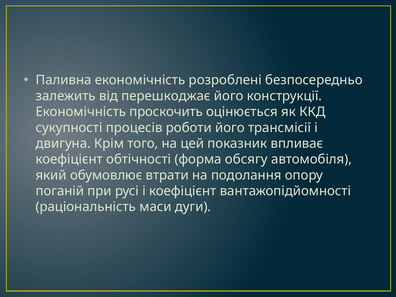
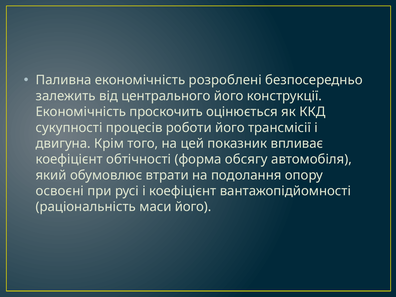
перешкоджає: перешкоджає -> центрального (166, 96)
поганій: поганій -> освоєні (60, 191)
маси дуги: дуги -> його (193, 207)
